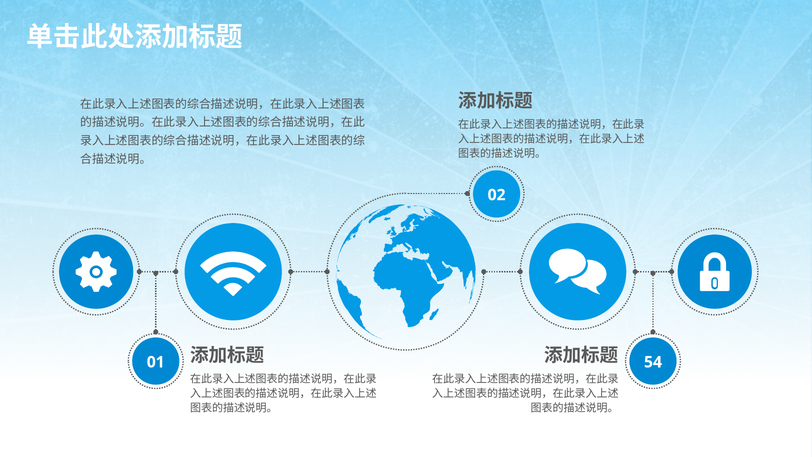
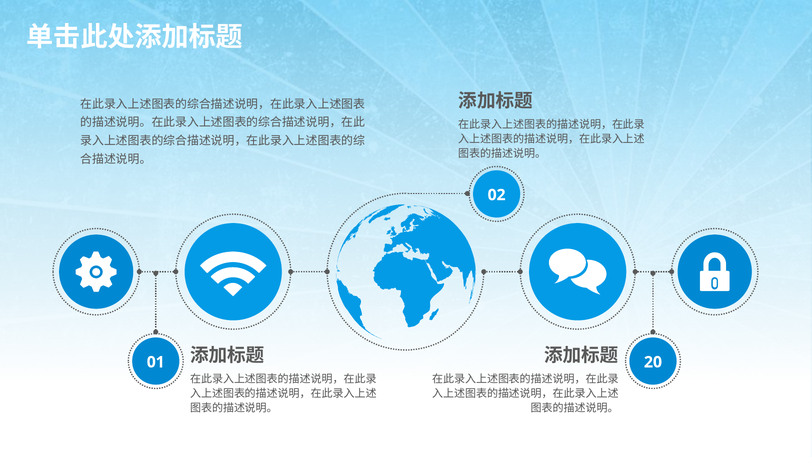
54: 54 -> 20 (653, 362)
